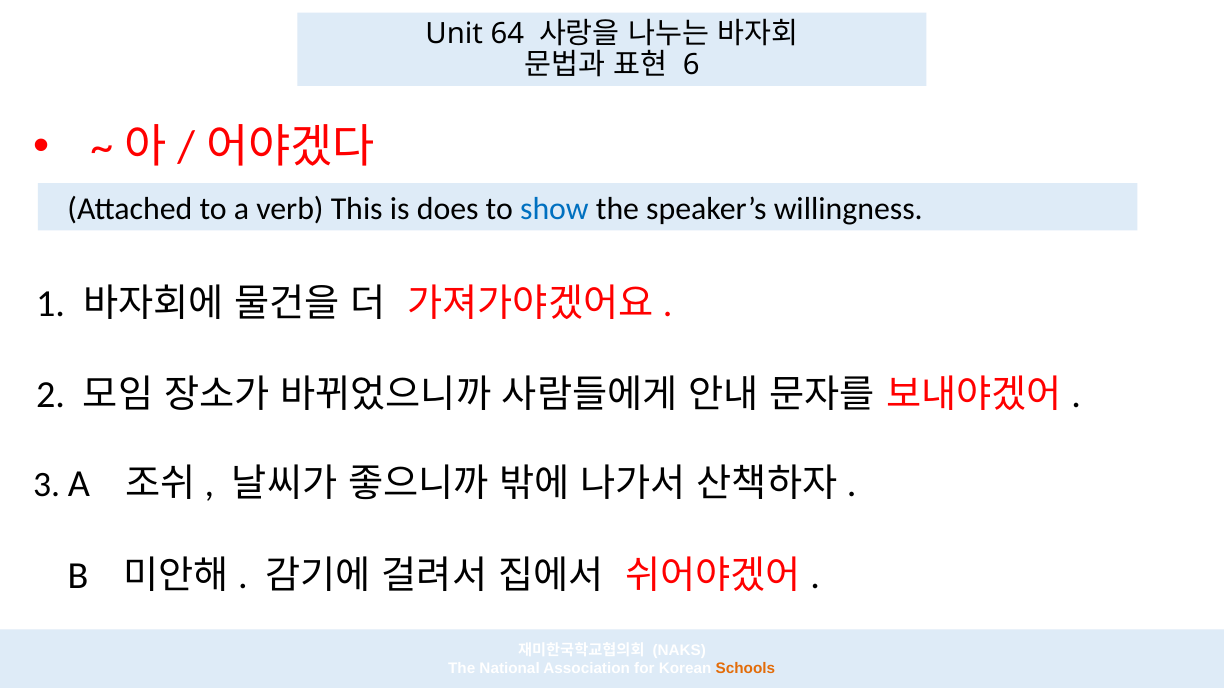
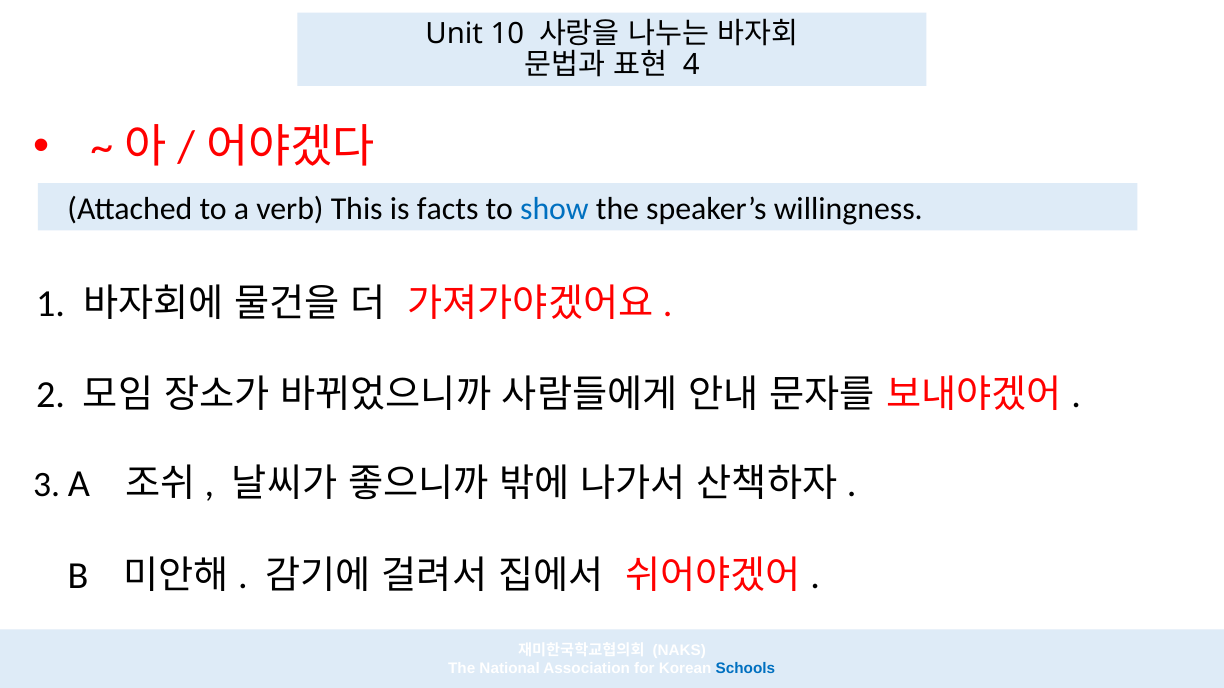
64: 64 -> 10 (507, 33)
6: 6 -> 4 (691, 65)
does: does -> facts (448, 209)
Schools colour: orange -> blue (745, 669)
